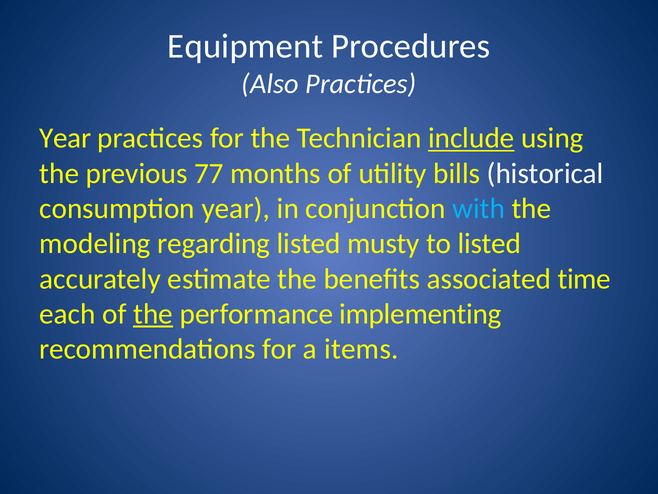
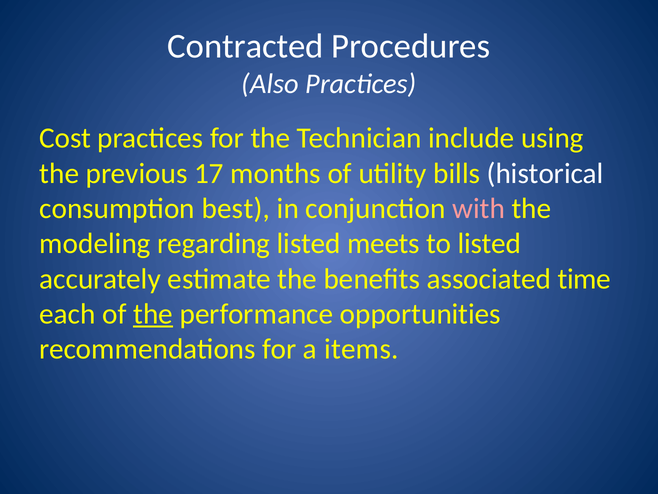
Equipment: Equipment -> Contracted (246, 46)
Year: Year -> Cost (65, 138)
include underline: present -> none (471, 138)
77: 77 -> 17 (209, 173)
consumption year: year -> best (236, 208)
with colour: light blue -> pink (479, 208)
musty: musty -> meets (384, 243)
implementing: implementing -> opportunities (420, 314)
